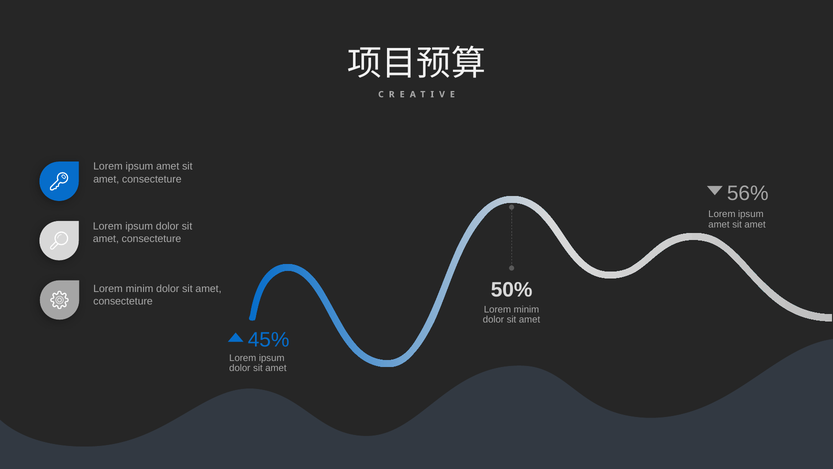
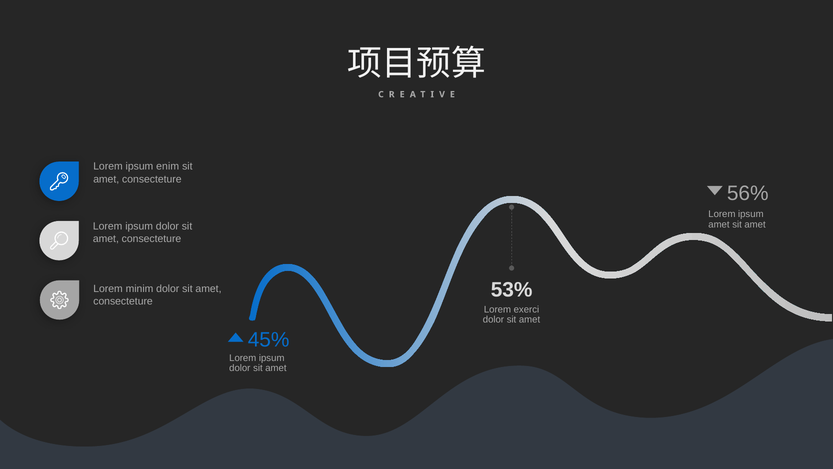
amet: amet -> enim (168, 166)
50%: 50% -> 53% (512, 289)
minim: minim -> exerci (526, 309)
